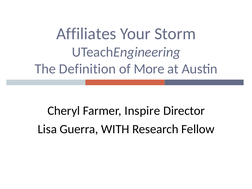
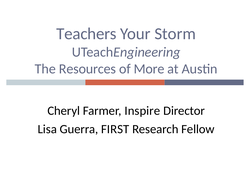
Affiliates: Affiliates -> Teachers (86, 34)
Definition: Definition -> Resources (87, 69)
WITH: WITH -> FIRST (115, 129)
